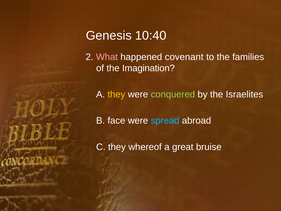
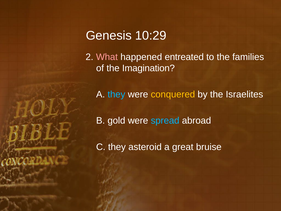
10:40: 10:40 -> 10:29 (151, 36)
covenant: covenant -> entreated (184, 57)
they colour: yellow -> light blue (116, 94)
conquered colour: light green -> yellow (173, 94)
face: face -> gold (116, 121)
whereof: whereof -> asteroid (145, 147)
